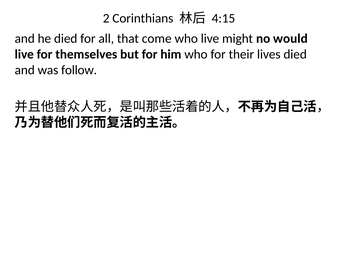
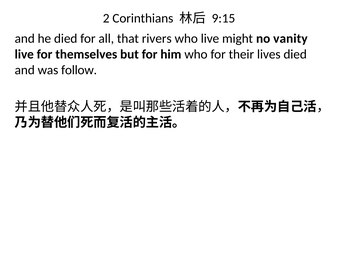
4:15: 4:15 -> 9:15 (223, 18)
come: come -> rivers (157, 39)
would: would -> vanity (290, 39)
